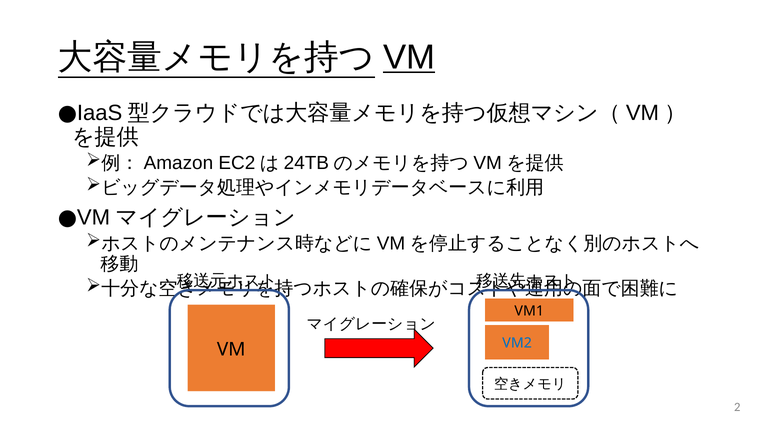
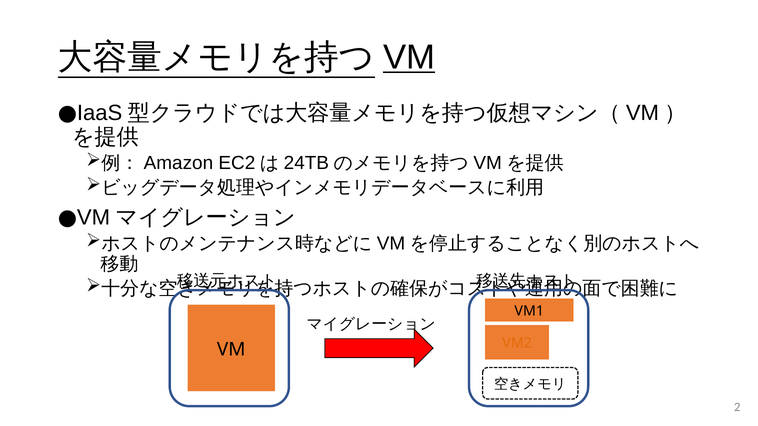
VM2 colour: blue -> orange (517, 344)
